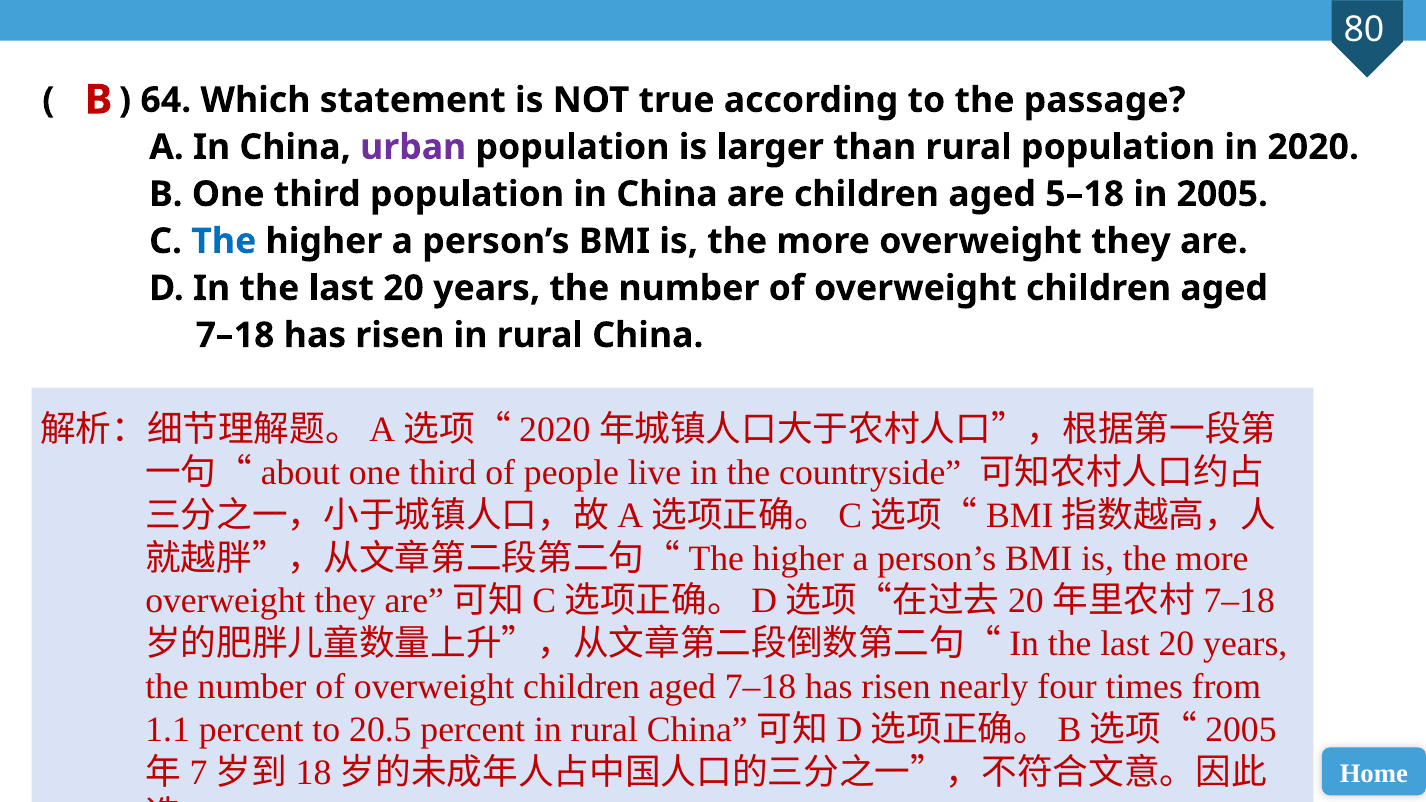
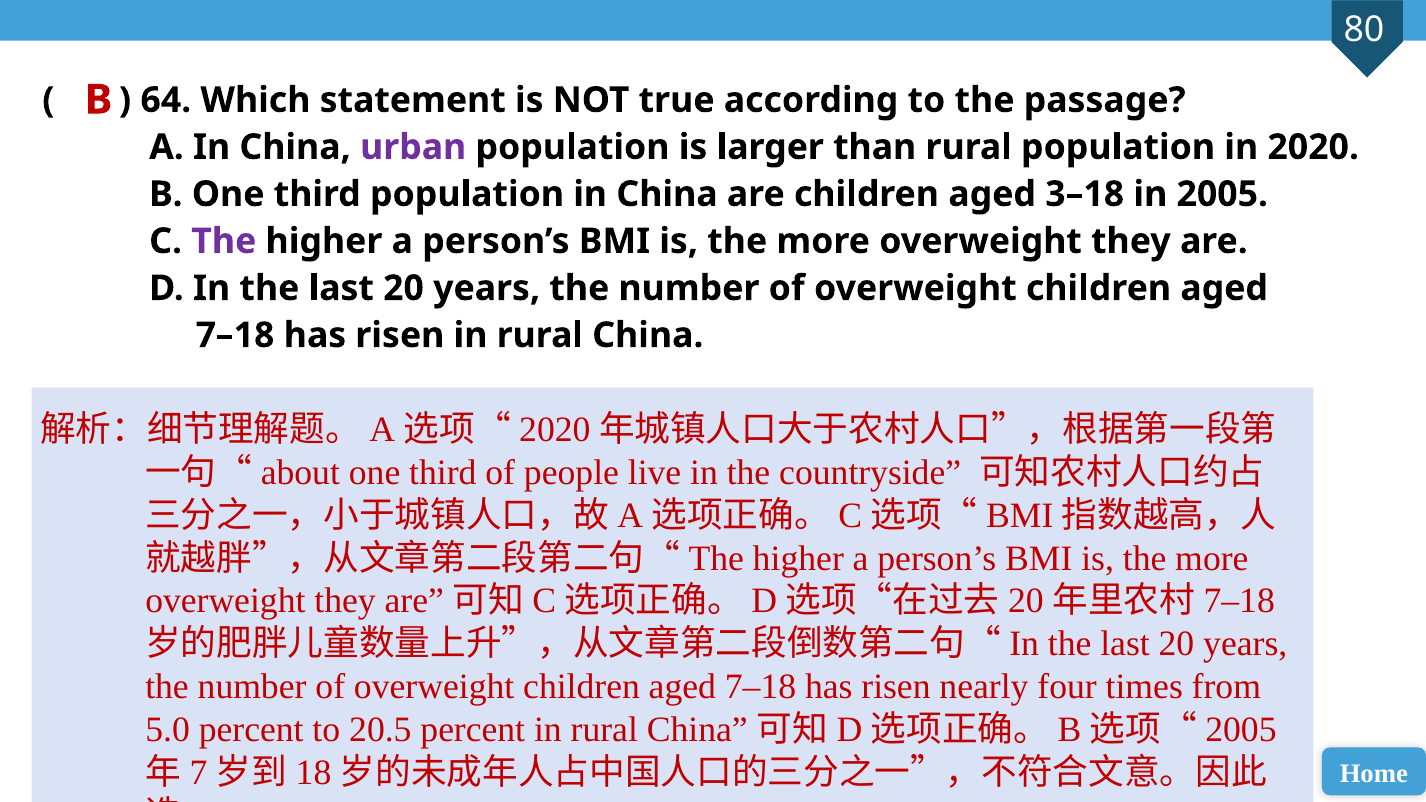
5–18: 5–18 -> 3–18 (1085, 194)
The colour: blue -> purple (224, 241)
1.1: 1.1 -> 5.0 (168, 730)
